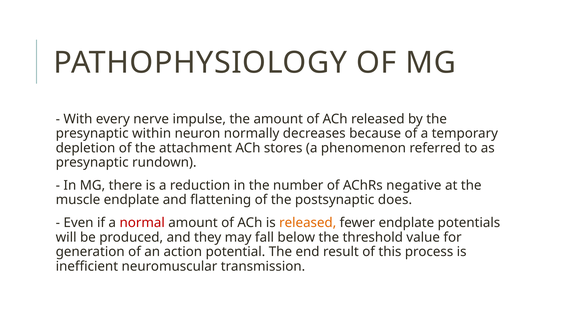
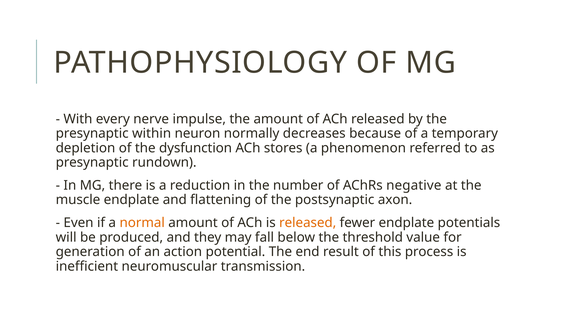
attachment: attachment -> dysfunction (196, 148)
does: does -> axon (395, 200)
normal colour: red -> orange (142, 223)
